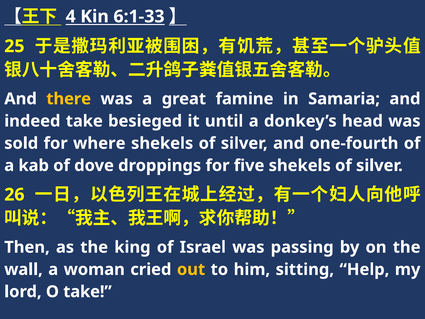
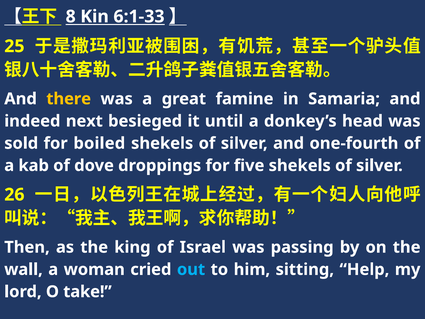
4: 4 -> 8 (71, 17)
indeed take: take -> next (84, 121)
where: where -> boiled (99, 143)
out colour: yellow -> light blue (191, 269)
